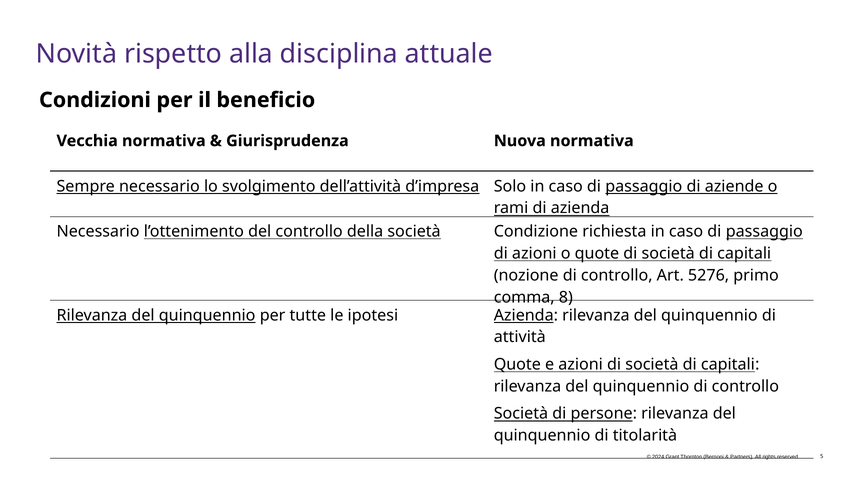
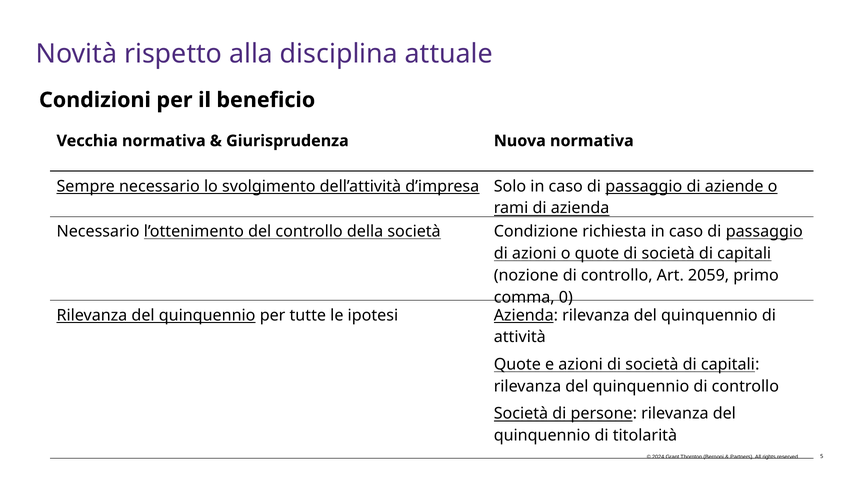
5276: 5276 -> 2059 (709, 275)
8: 8 -> 0 (566, 297)
